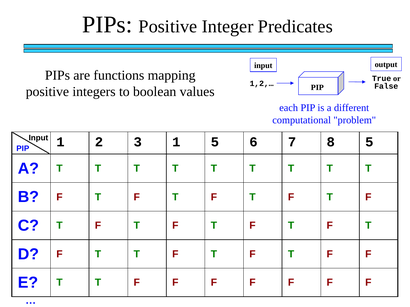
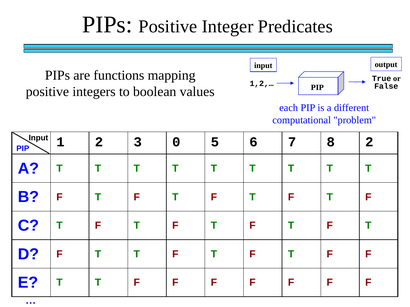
3 1: 1 -> 0 (176, 142)
8 5: 5 -> 2 (369, 142)
